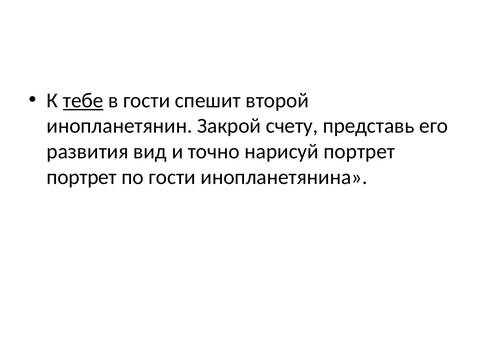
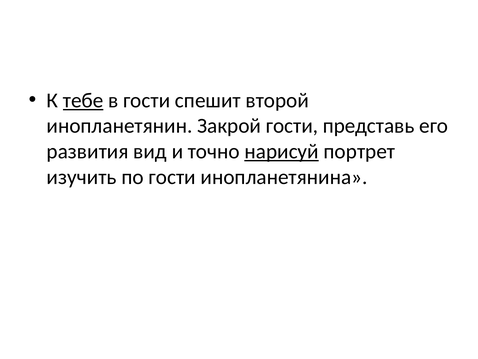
Закрой счету: счету -> гости (292, 126)
нарисуй underline: none -> present (282, 151)
портрет: портрет -> изучить (82, 177)
